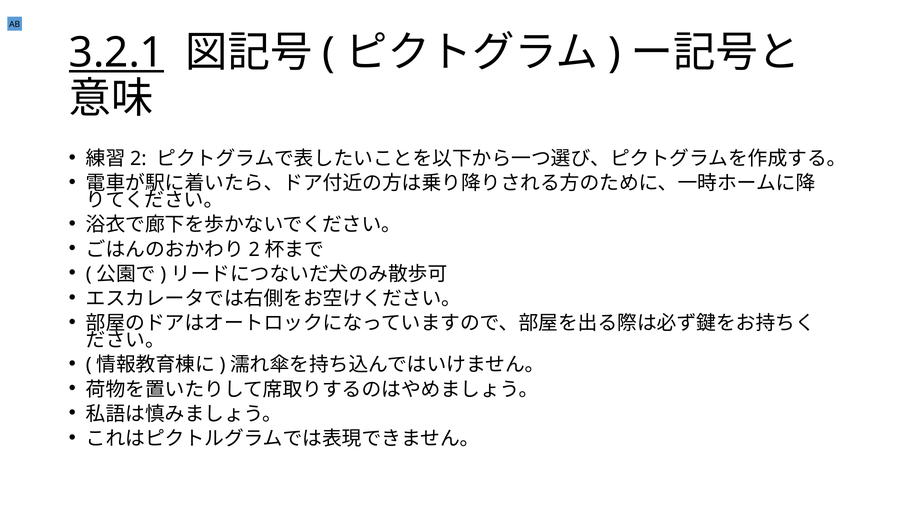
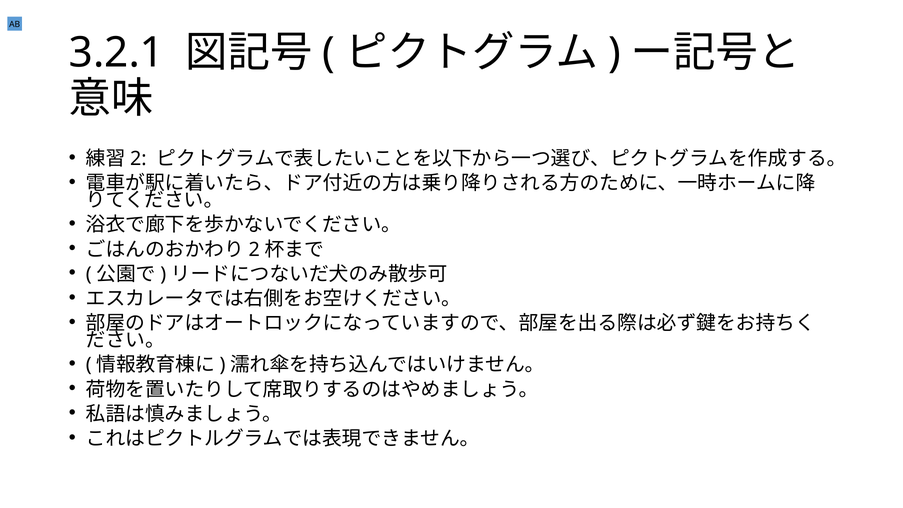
3.2.1 underline: present -> none (117, 53)
